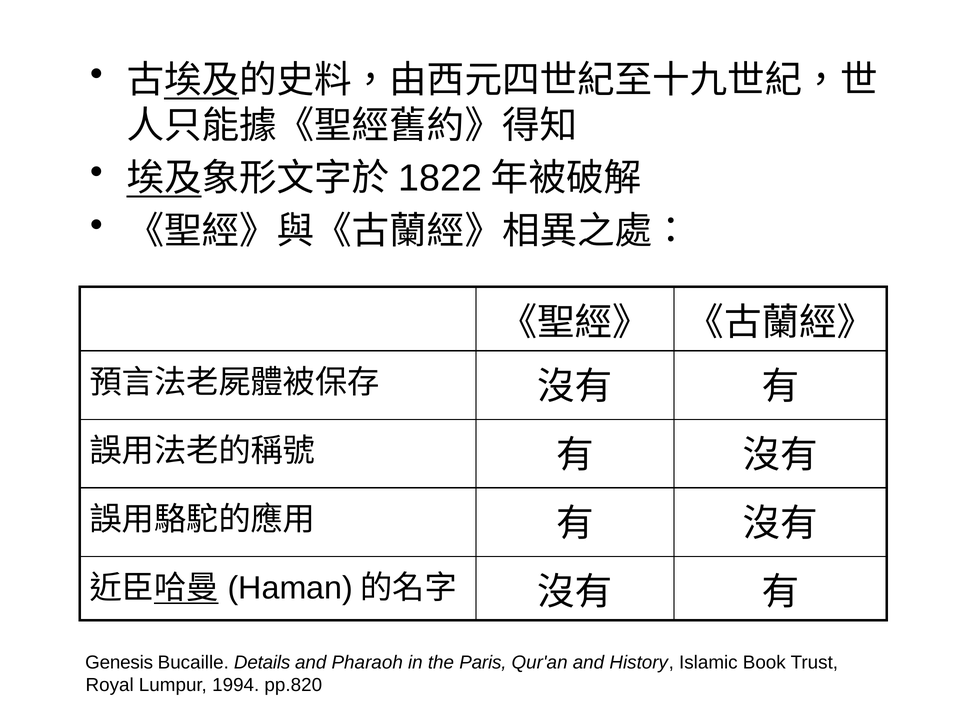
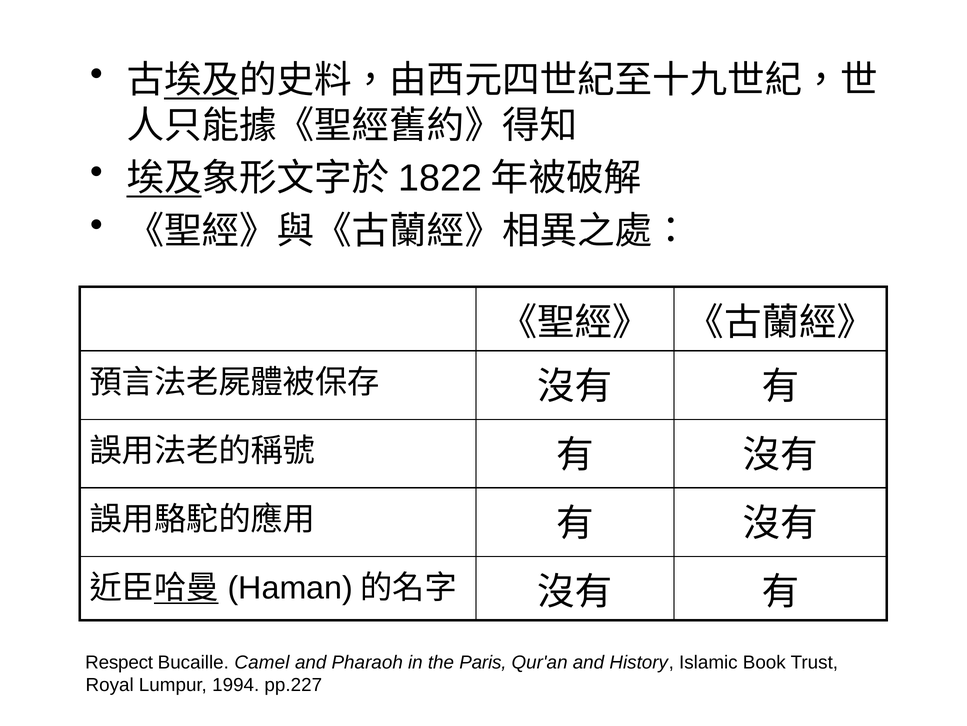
Genesis: Genesis -> Respect (119, 662)
Details: Details -> Camel (262, 662)
pp.820: pp.820 -> pp.227 (293, 684)
